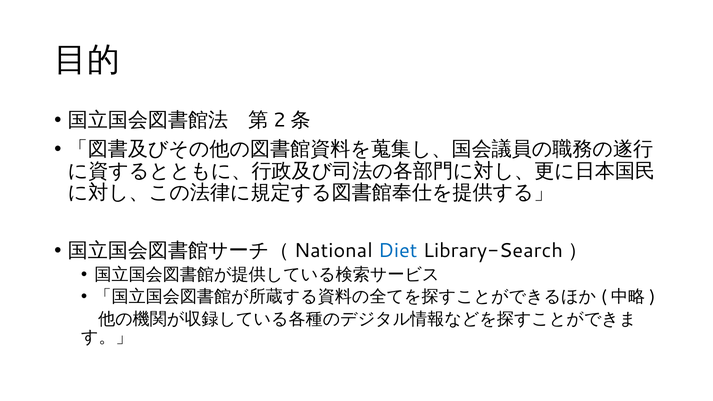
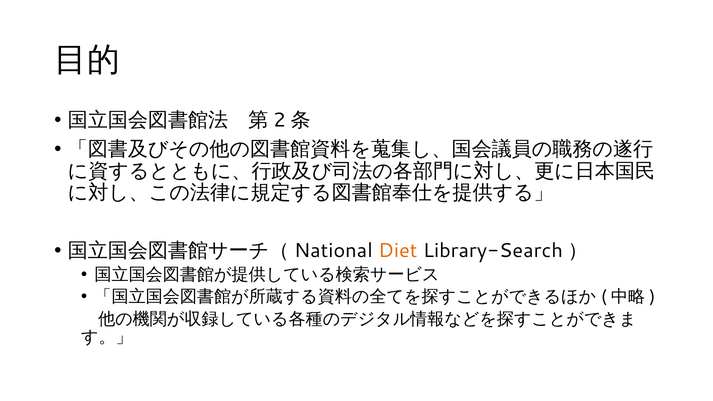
Diet colour: blue -> orange (398, 251)
